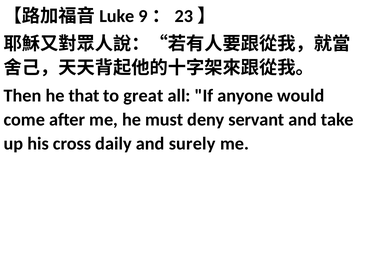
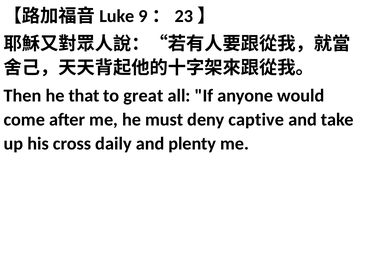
servant: servant -> captive (256, 120)
surely: surely -> plenty (192, 144)
